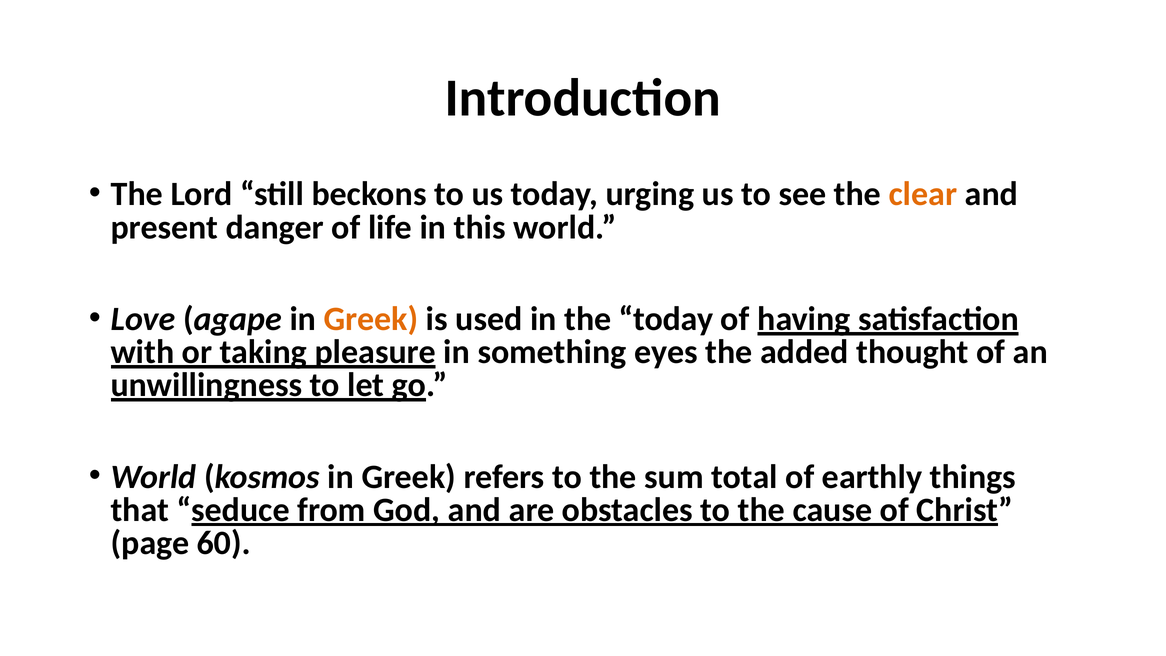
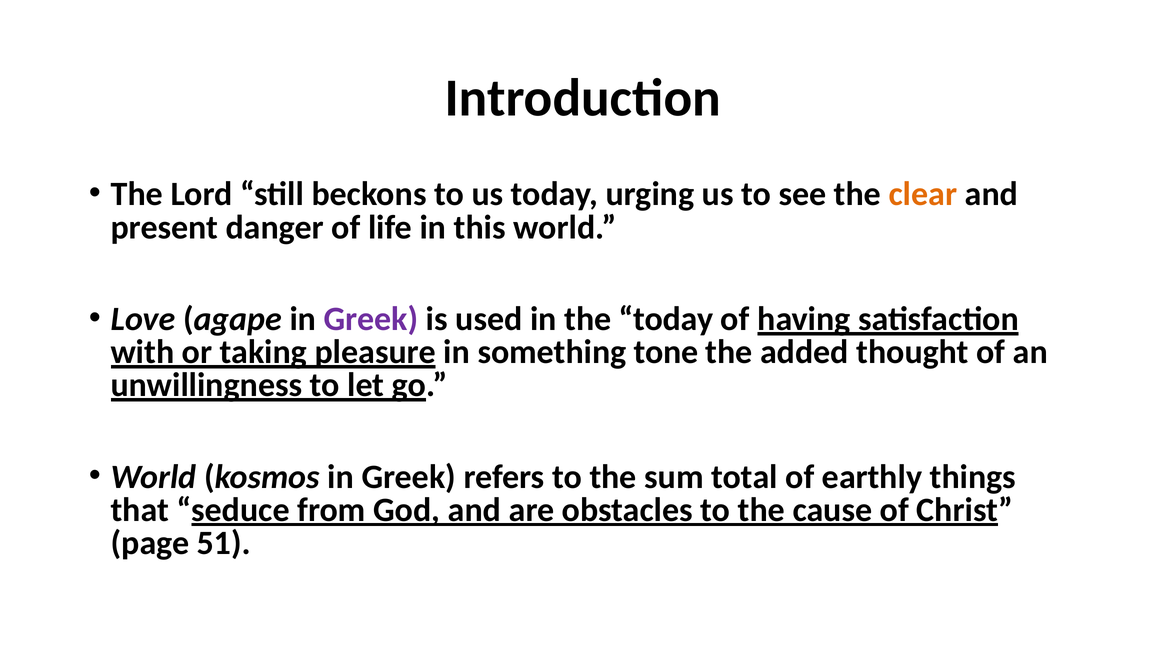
Greek colour: orange -> purple (371, 319)
eyes: eyes -> tone (666, 352)
60: 60 -> 51 (224, 543)
